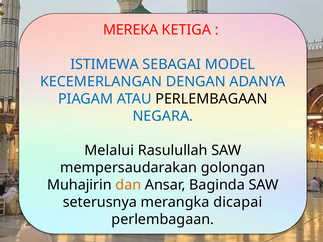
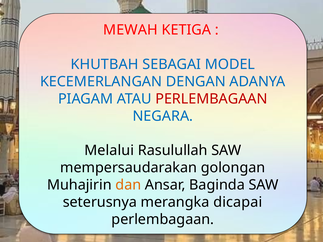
MEREKA: MEREKA -> MEWAH (130, 30)
ISTIMEWA: ISTIMEWA -> KHUTBAH (105, 65)
PERLEMBAGAAN colour: black -> red (211, 99)
